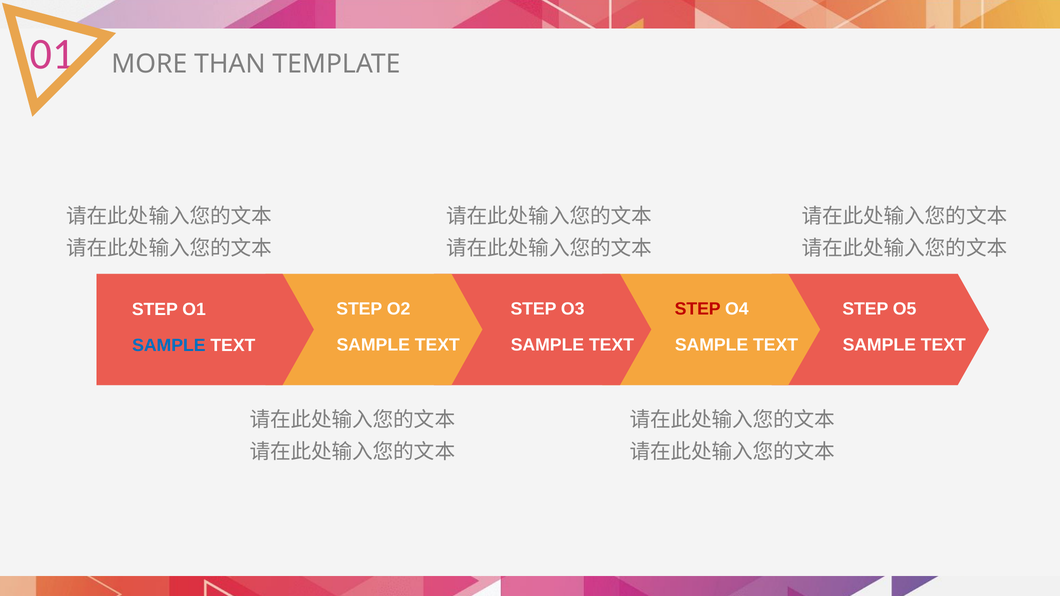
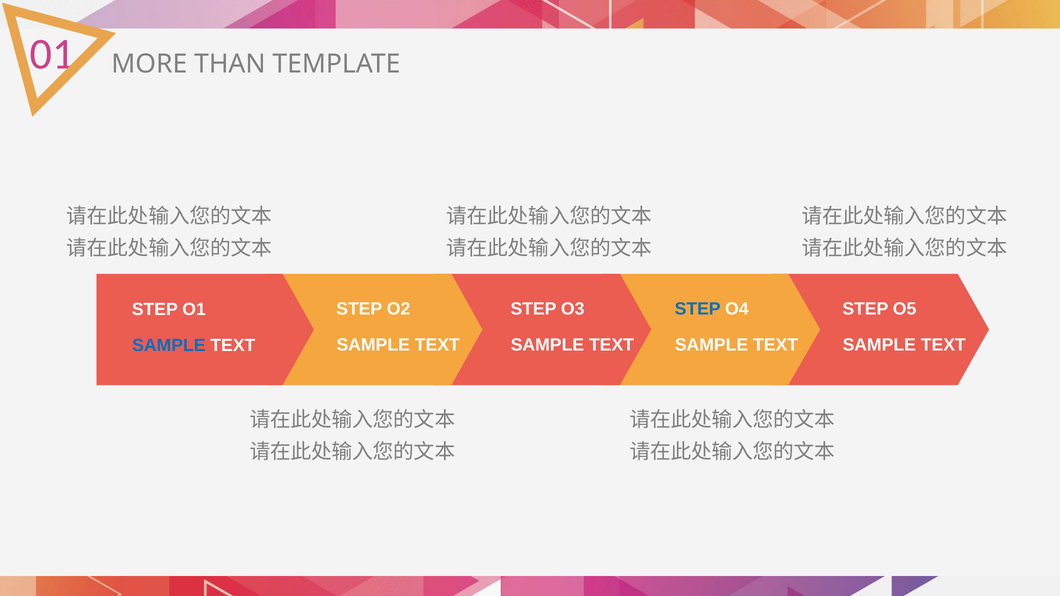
STEP colour: red -> blue (698, 309)
